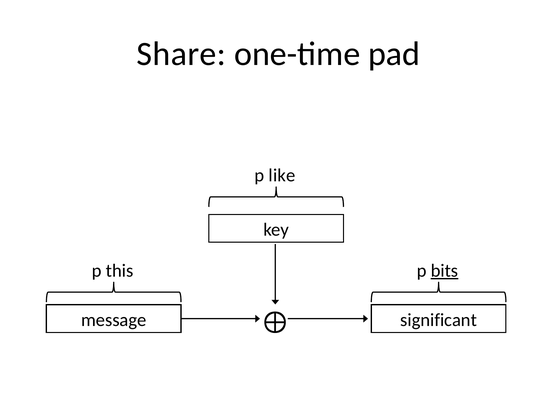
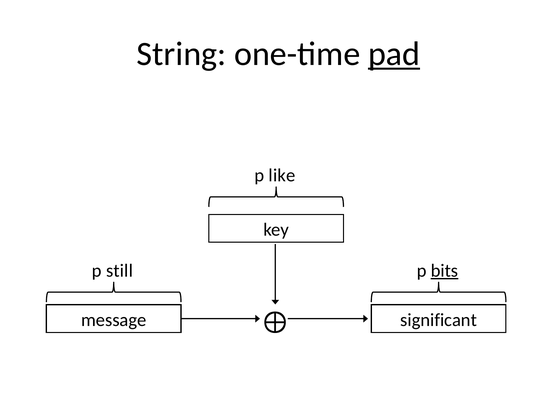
Share: Share -> String (181, 54)
pad underline: none -> present (394, 54)
this: this -> still (120, 270)
